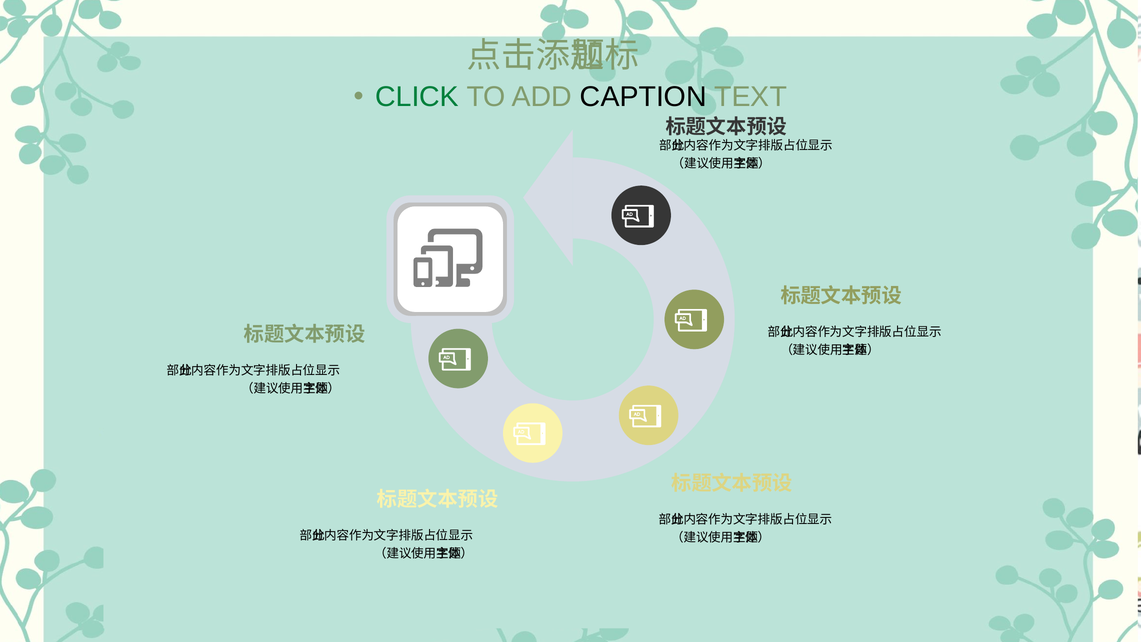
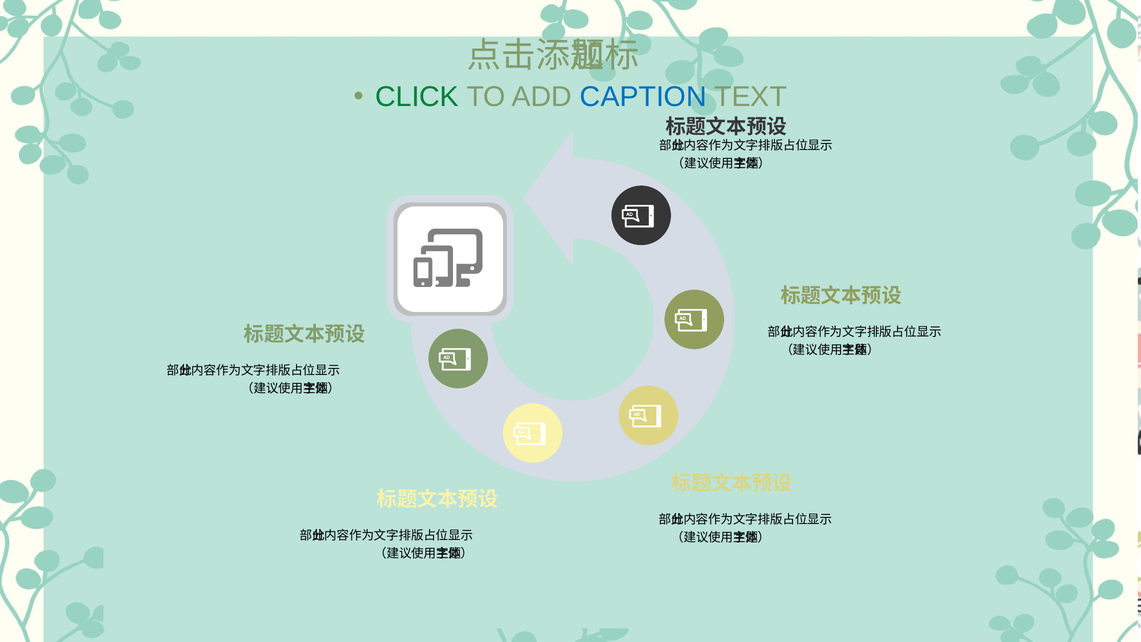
CAPTION colour: black -> blue (643, 97)
